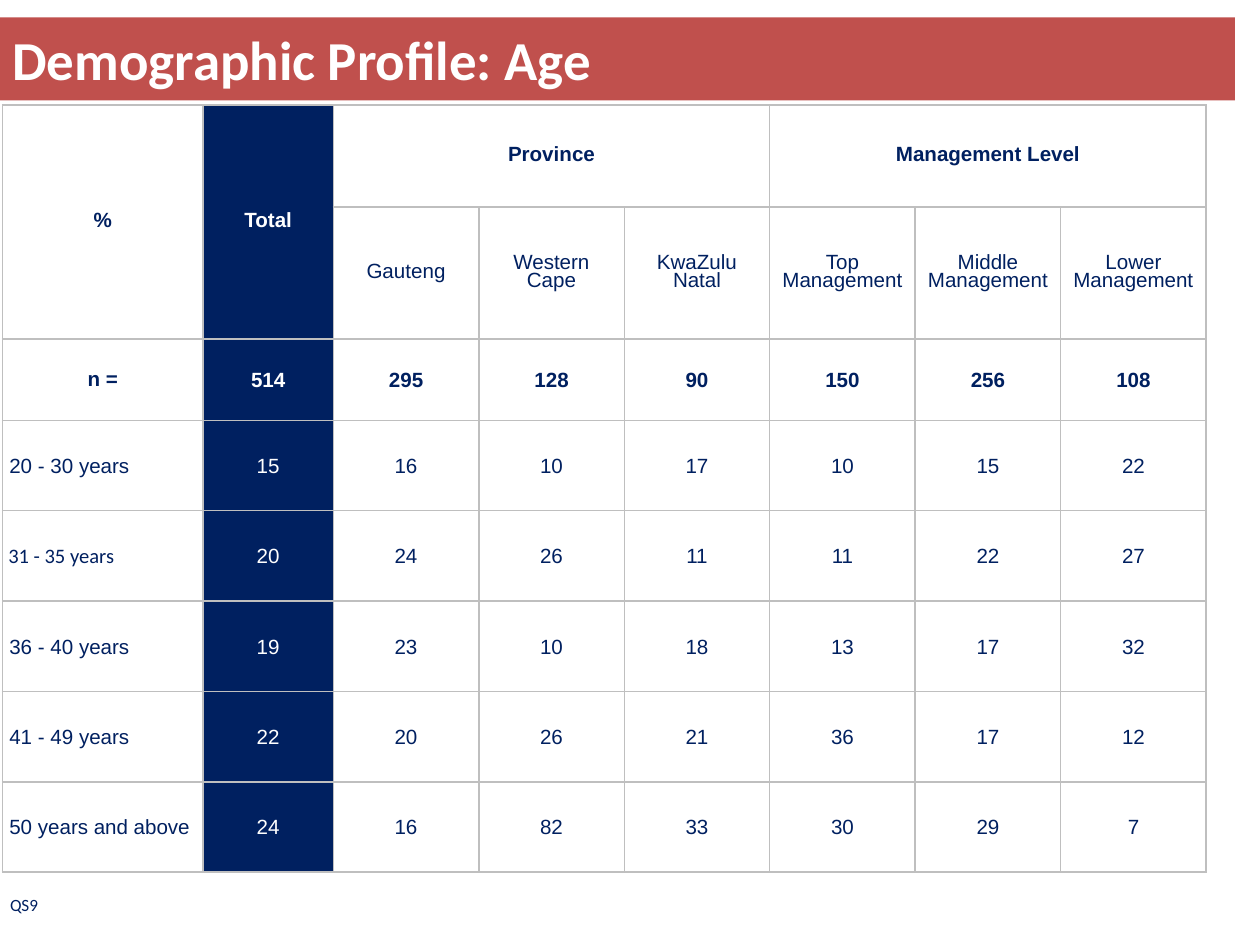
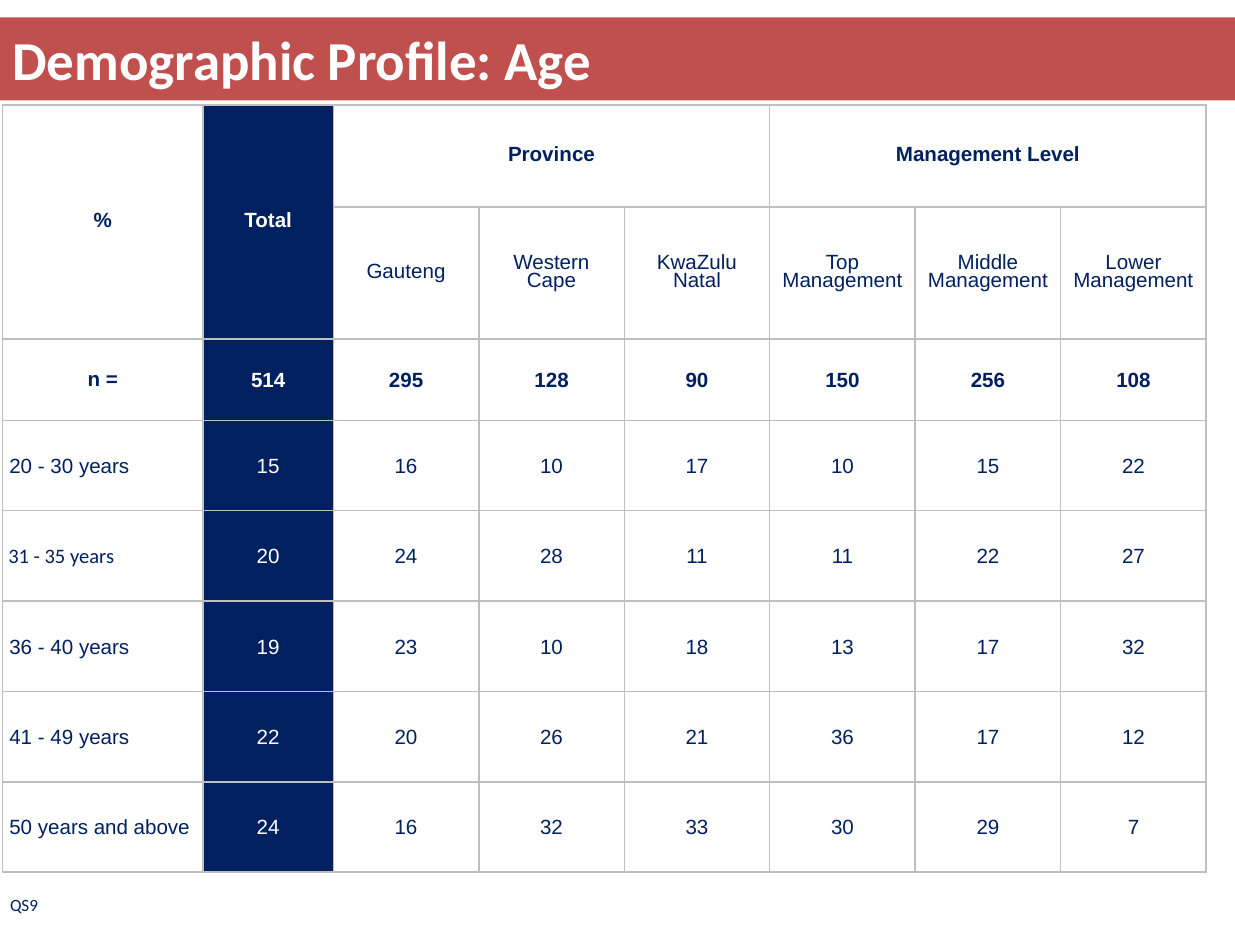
24 26: 26 -> 28 (551, 557)
16 82: 82 -> 32 (551, 828)
